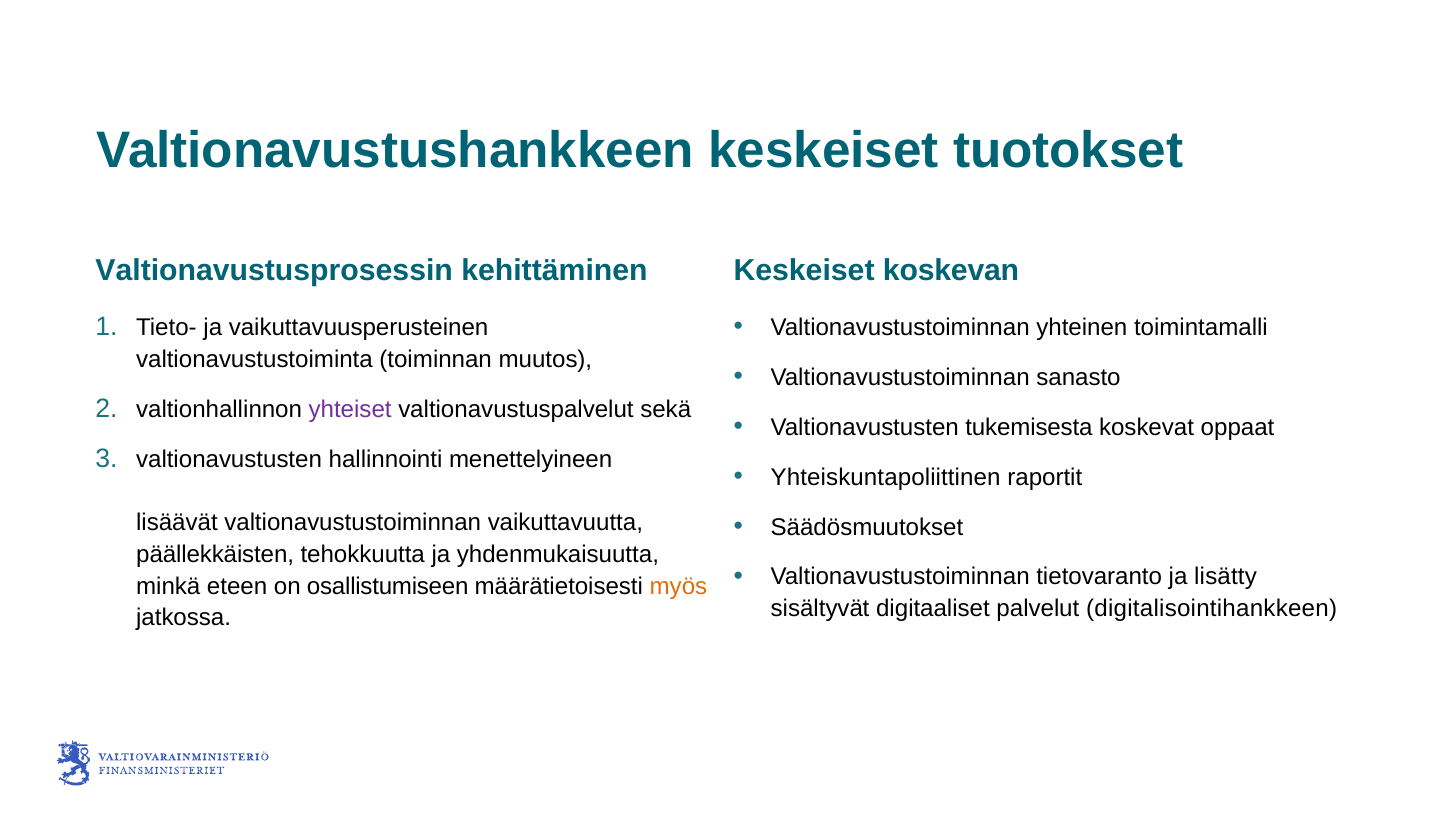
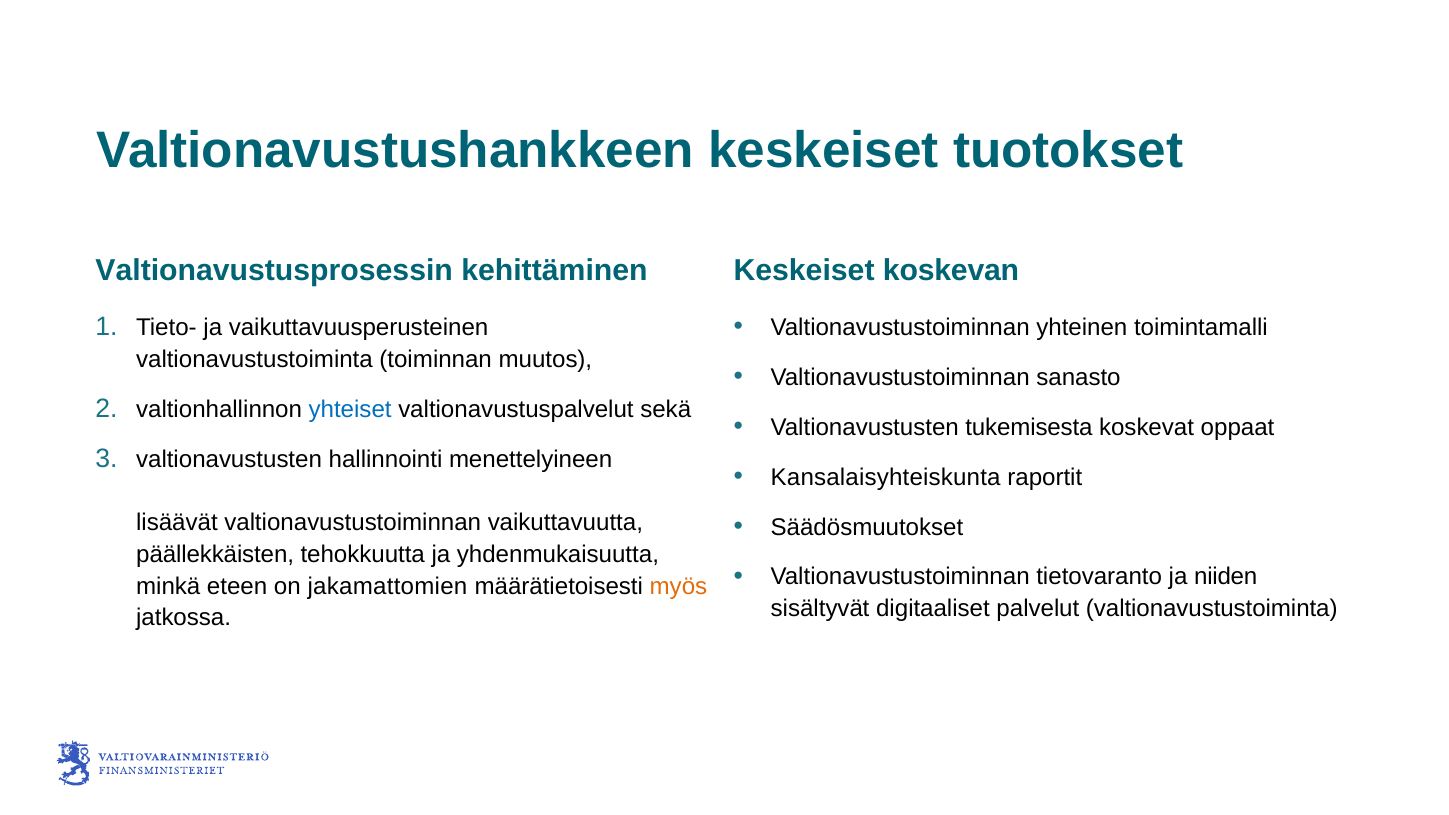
yhteiset colour: purple -> blue (350, 409)
Yhteiskuntapoliittinen: Yhteiskuntapoliittinen -> Kansalaisyhteiskunta (886, 477)
lisätty: lisätty -> niiden (1226, 577)
osallistumiseen: osallistumiseen -> jakamattomien (387, 586)
palvelut digitalisointihankkeen: digitalisointihankkeen -> valtionavustustoiminta (1212, 609)
